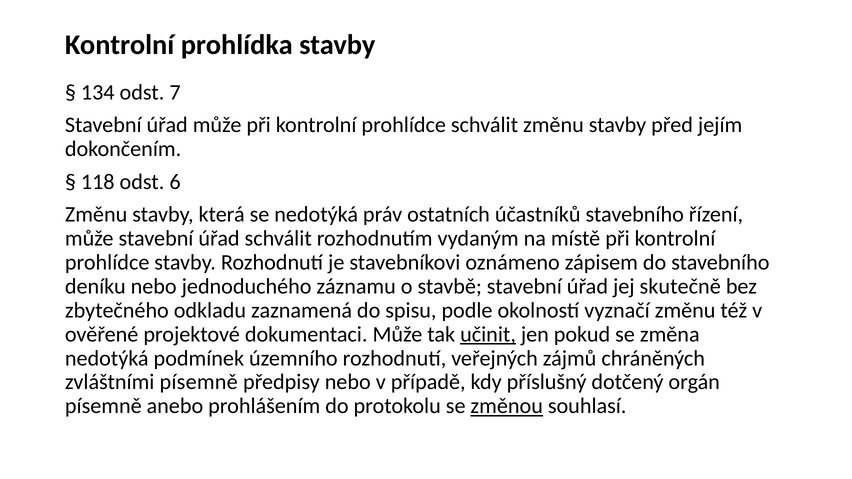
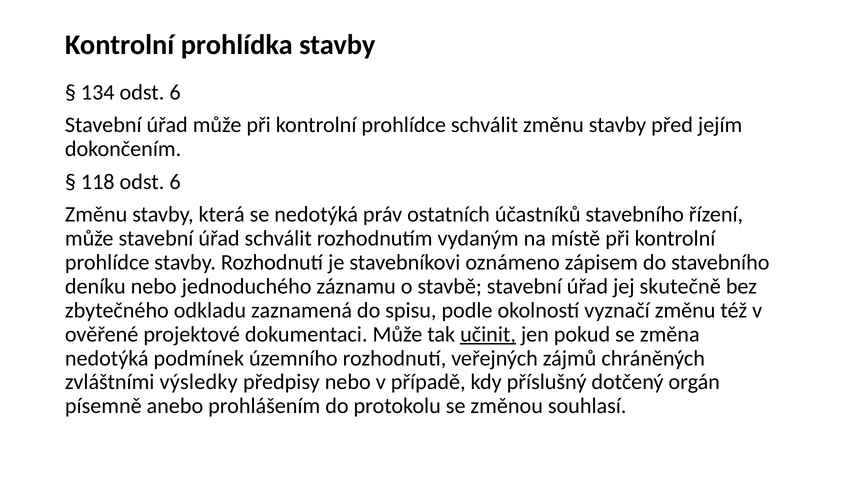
134 odst 7: 7 -> 6 (175, 92)
zvláštními písemně: písemně -> výsledky (199, 382)
změnou underline: present -> none (507, 406)
